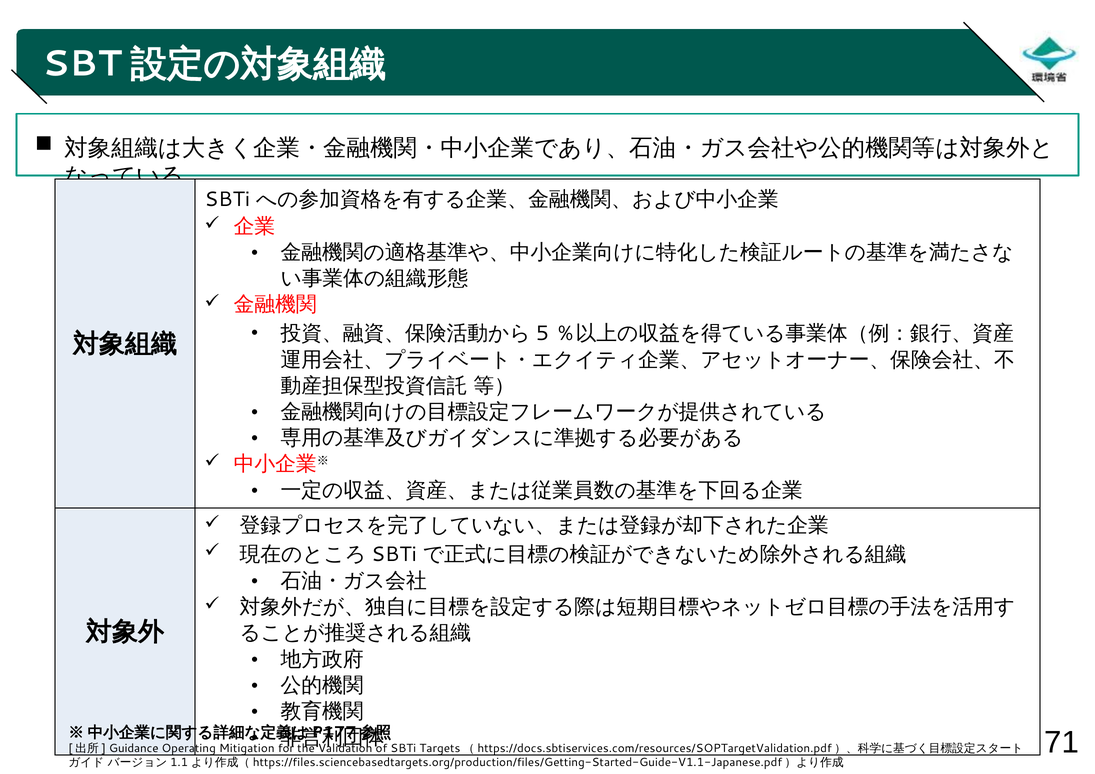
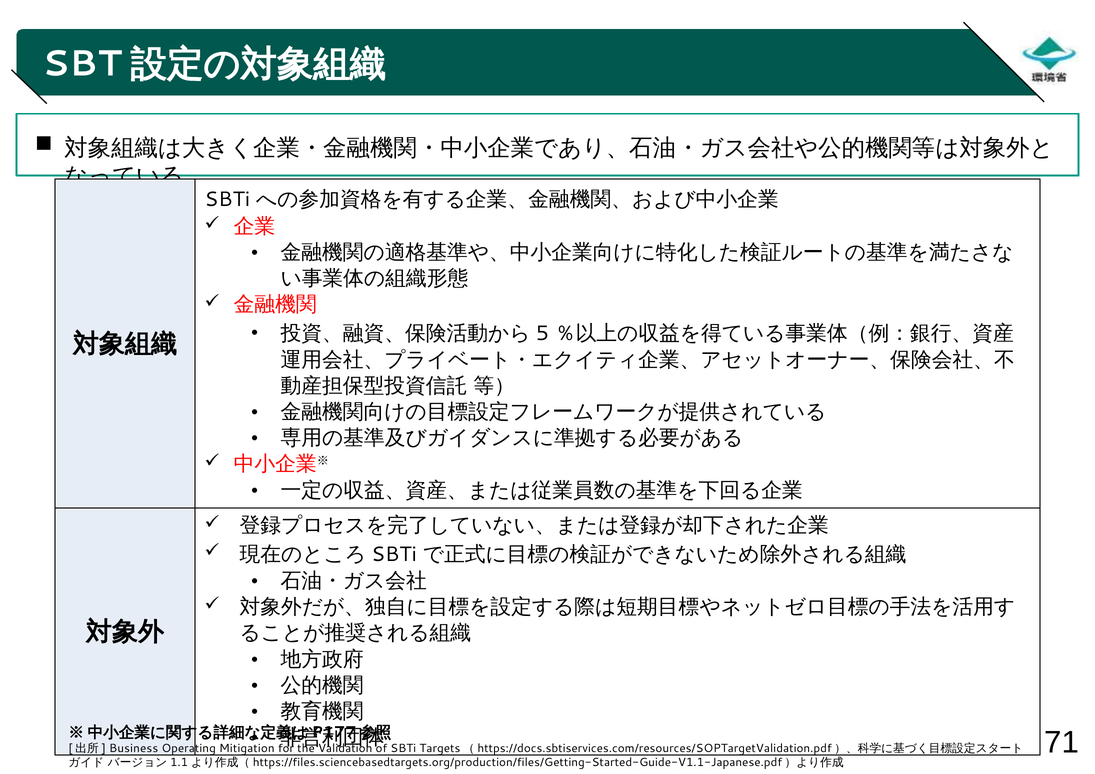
Guidance: Guidance -> Business (134, 749)
